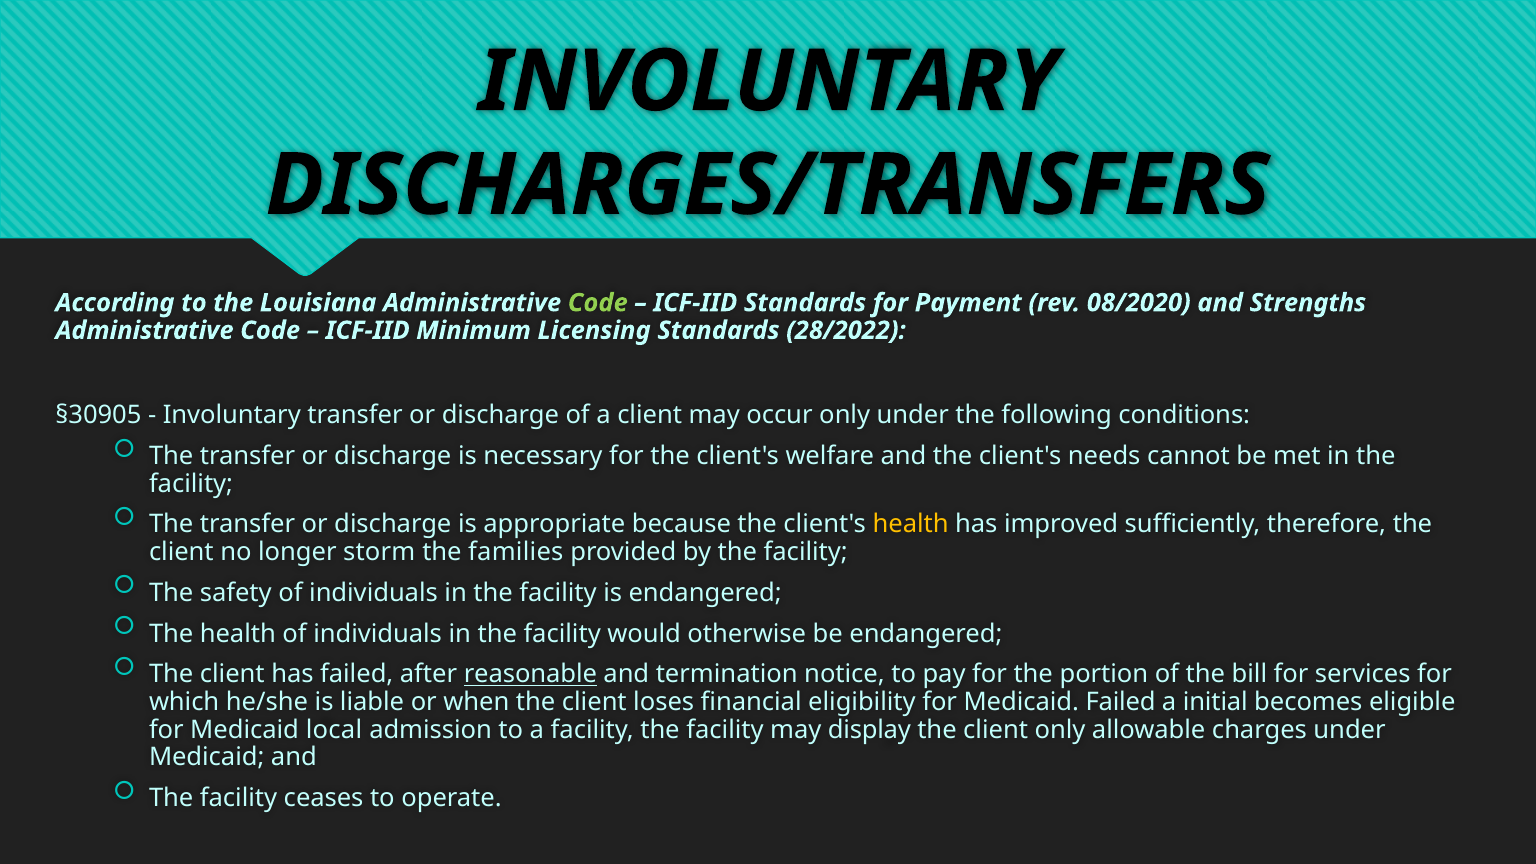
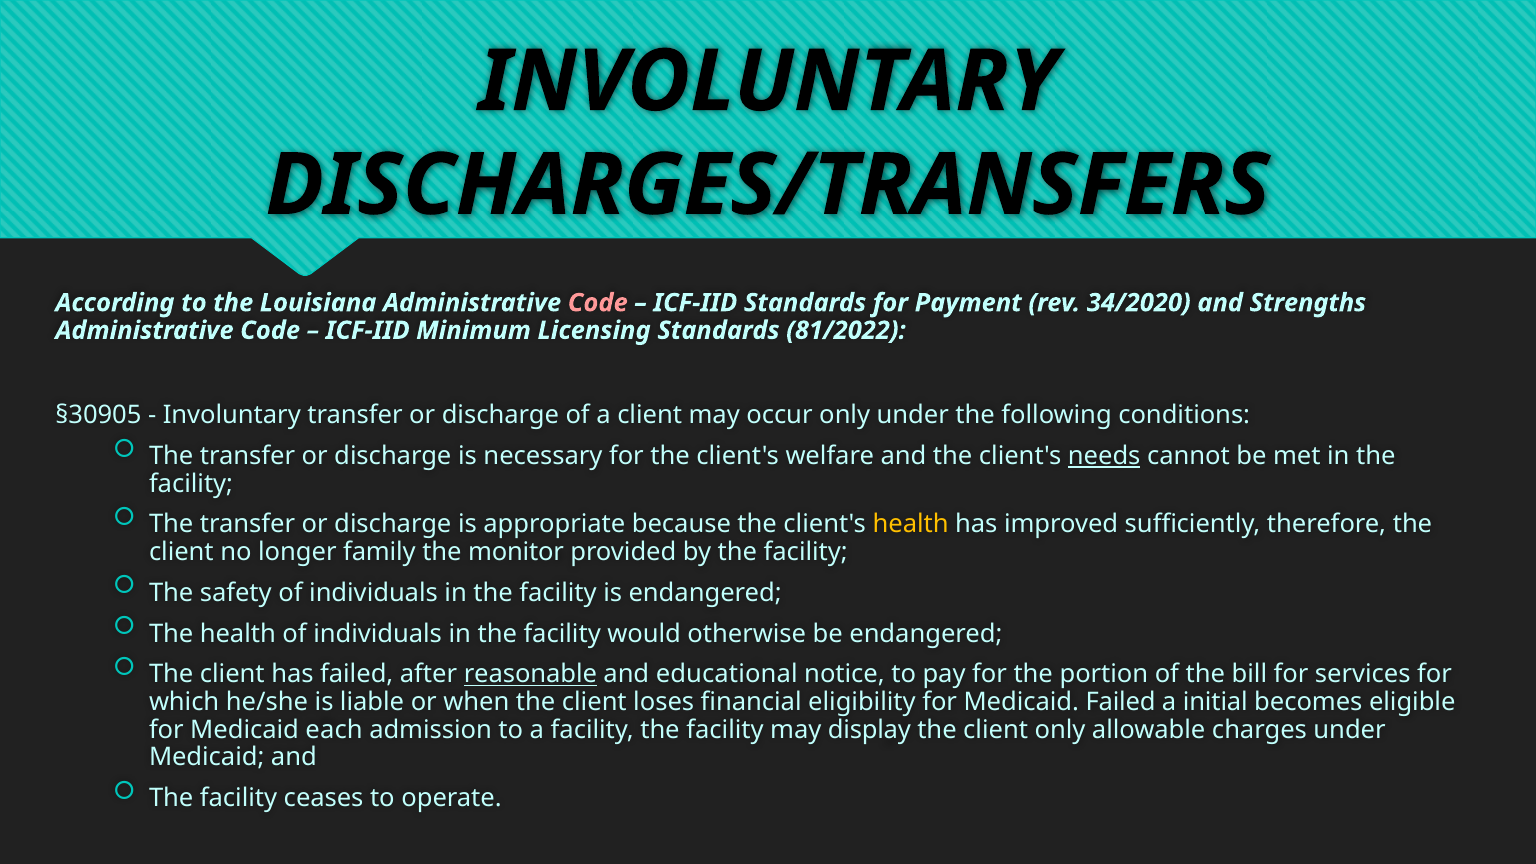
Code colour: light green -> pink (598, 303)
08/2020: 08/2020 -> 34/2020 (1139, 303)
28/2022: 28/2022 -> 81/2022 (846, 330)
needs underline: none -> present (1104, 456)
storm: storm -> family (379, 552)
families: families -> monitor (516, 552)
termination: termination -> educational (727, 674)
local: local -> each (334, 730)
